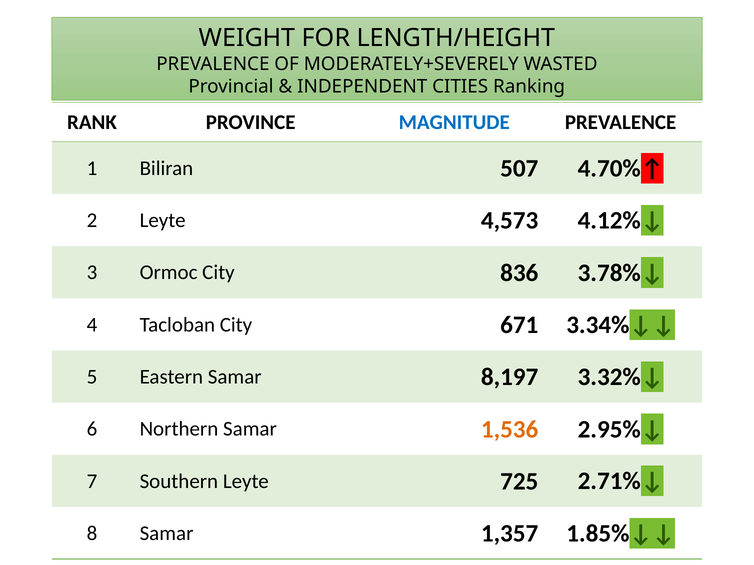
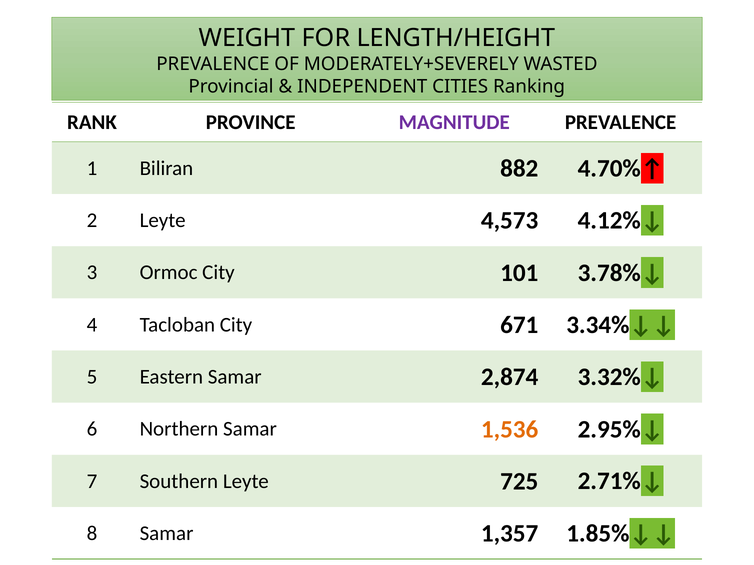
MAGNITUDE colour: blue -> purple (454, 122)
507: 507 -> 882 (519, 169)
836: 836 -> 101 (519, 273)
8,197: 8,197 -> 2,874 (510, 378)
